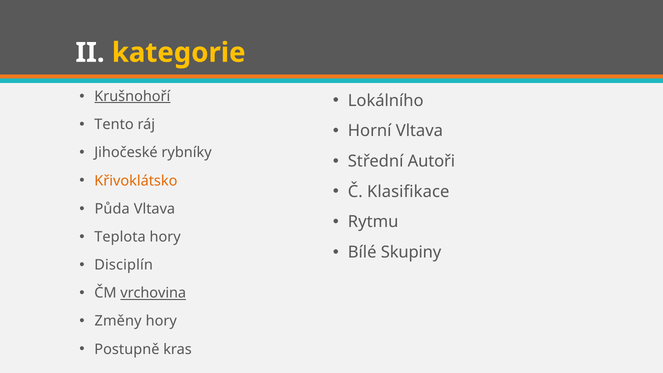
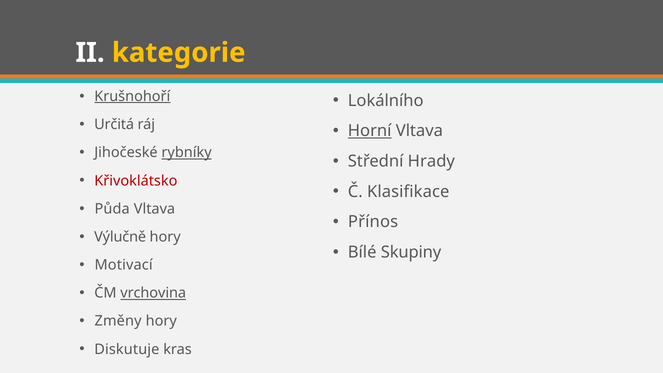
Tento: Tento -> Určitá (114, 124)
Horní underline: none -> present (370, 131)
rybníky underline: none -> present (187, 153)
Autoři: Autoři -> Hrady (431, 161)
Křivoklátsko colour: orange -> red (136, 181)
Rytmu: Rytmu -> Přínos (373, 222)
Teplota: Teplota -> Výlučně (120, 237)
Disciplín: Disciplín -> Motivací (124, 265)
Postupně: Postupně -> Diskutuje (127, 349)
